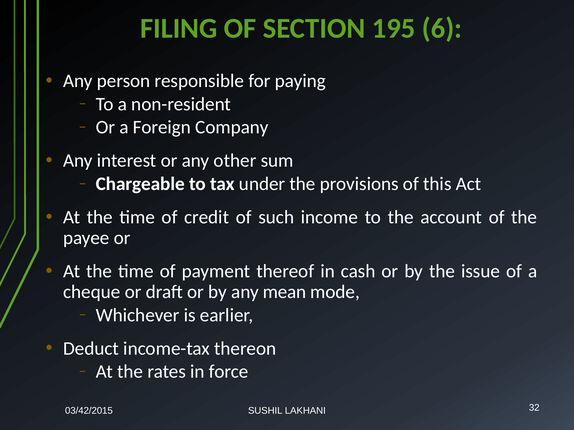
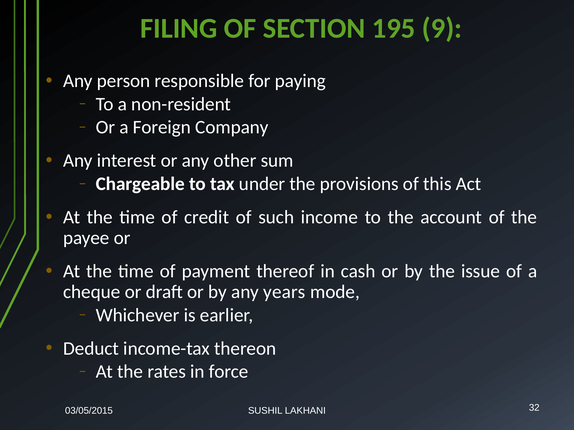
6: 6 -> 9 (442, 28)
mean: mean -> years (284, 292)
03/42/2015: 03/42/2015 -> 03/05/2015 (89, 411)
